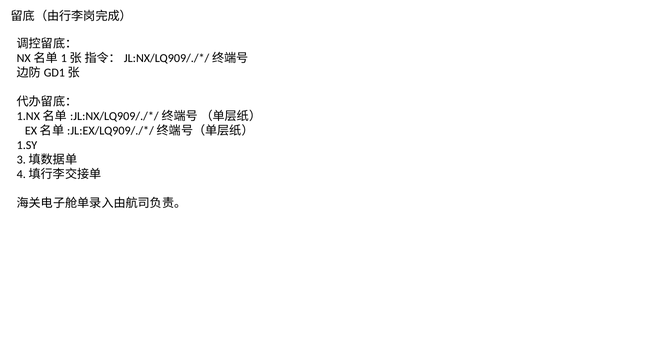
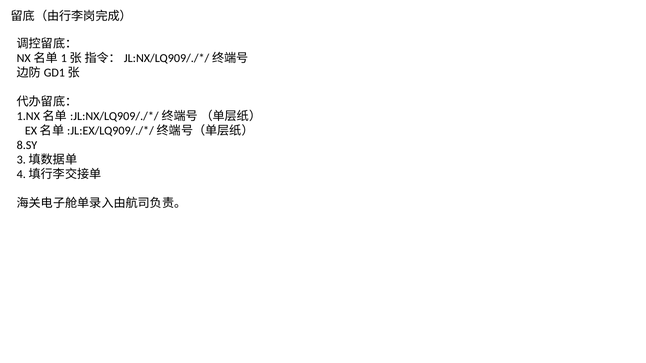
1.SY: 1.SY -> 8.SY (27, 145)
